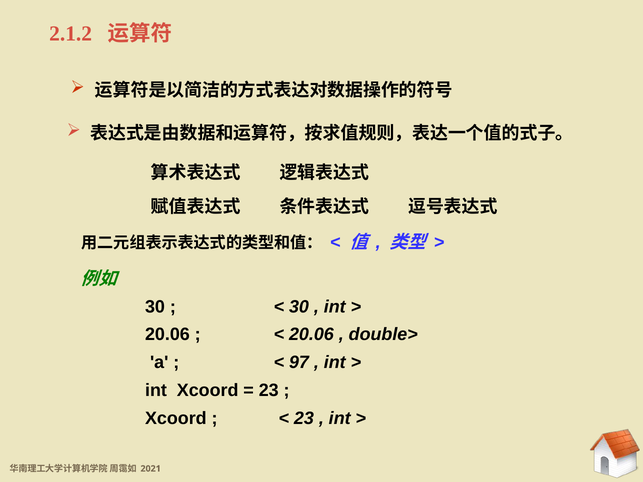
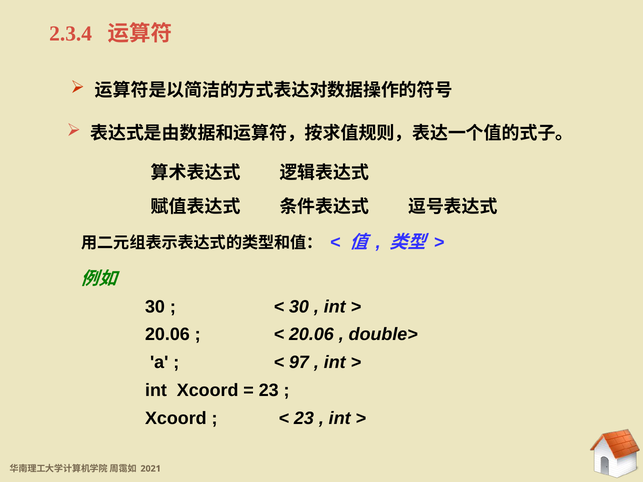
2.1.2: 2.1.2 -> 2.3.4 (71, 34)
